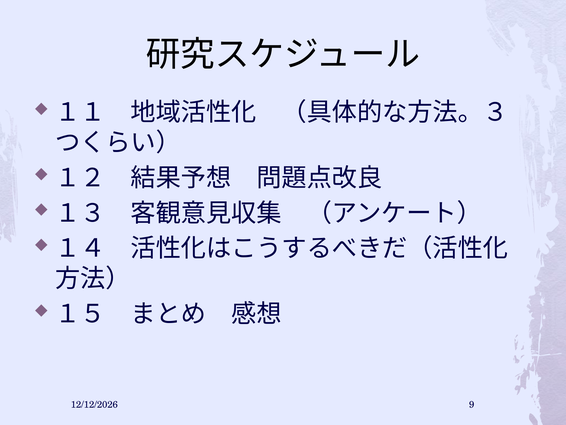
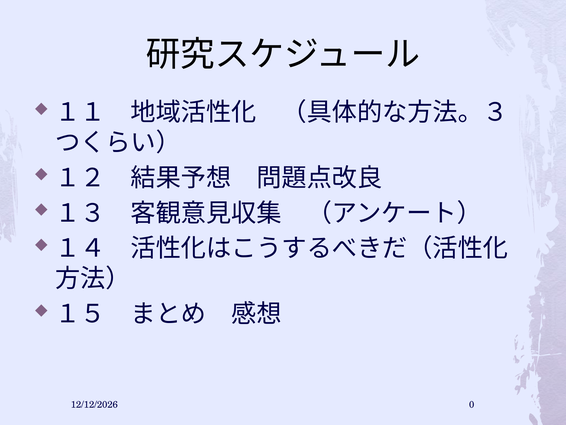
9: 9 -> 0 (472, 404)
